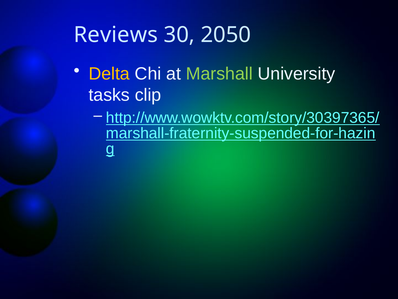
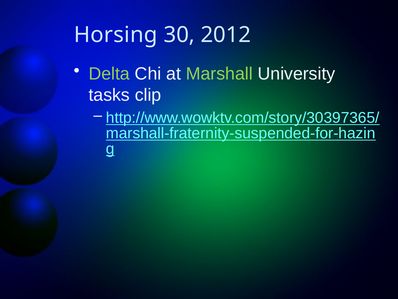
Reviews: Reviews -> Horsing (116, 35)
2050: 2050 -> 2012 (226, 35)
Delta colour: yellow -> light green (109, 74)
